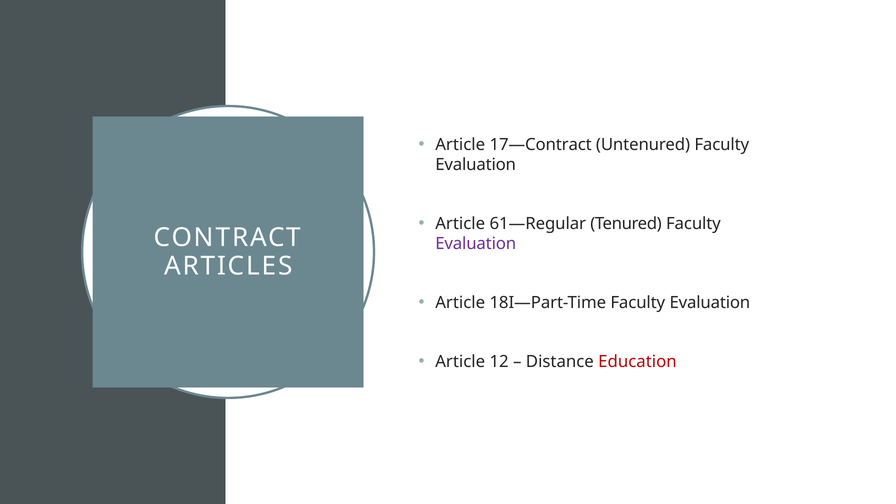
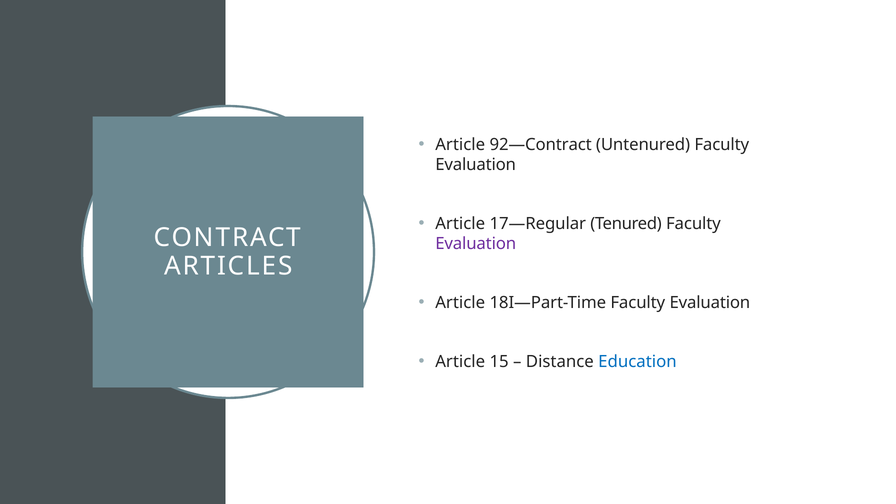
17—Contract: 17—Contract -> 92—Contract (541, 145)
61—Regular: 61—Regular -> 17—Regular (538, 224)
12: 12 -> 15 (499, 362)
Education colour: red -> blue (637, 362)
